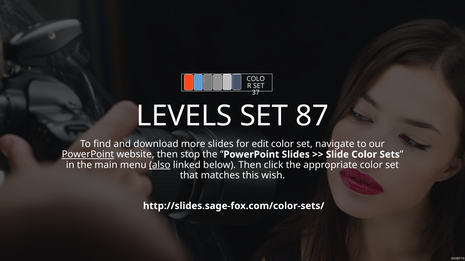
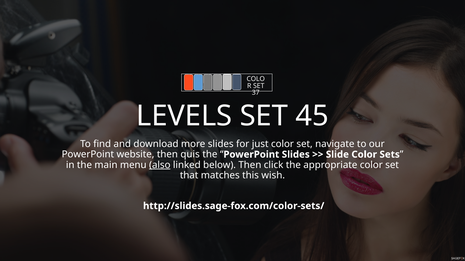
87: 87 -> 45 (312, 116)
edit: edit -> just (260, 144)
PowerPoint underline: present -> none (88, 155)
stop: stop -> quis (190, 155)
